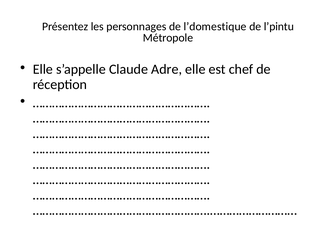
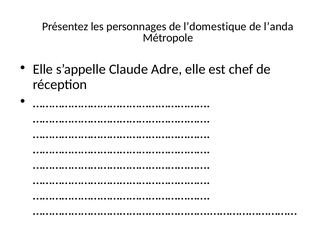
l’pintu: l’pintu -> l’anda (279, 27)
